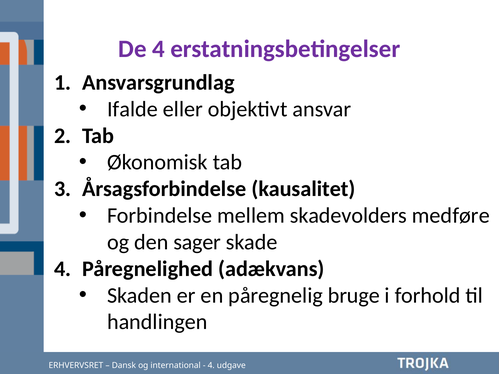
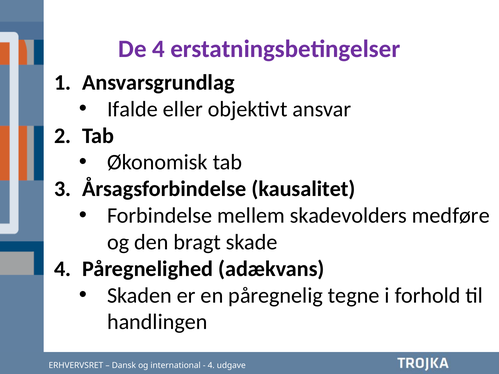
sager: sager -> bragt (197, 242)
bruge: bruge -> tegne (354, 296)
